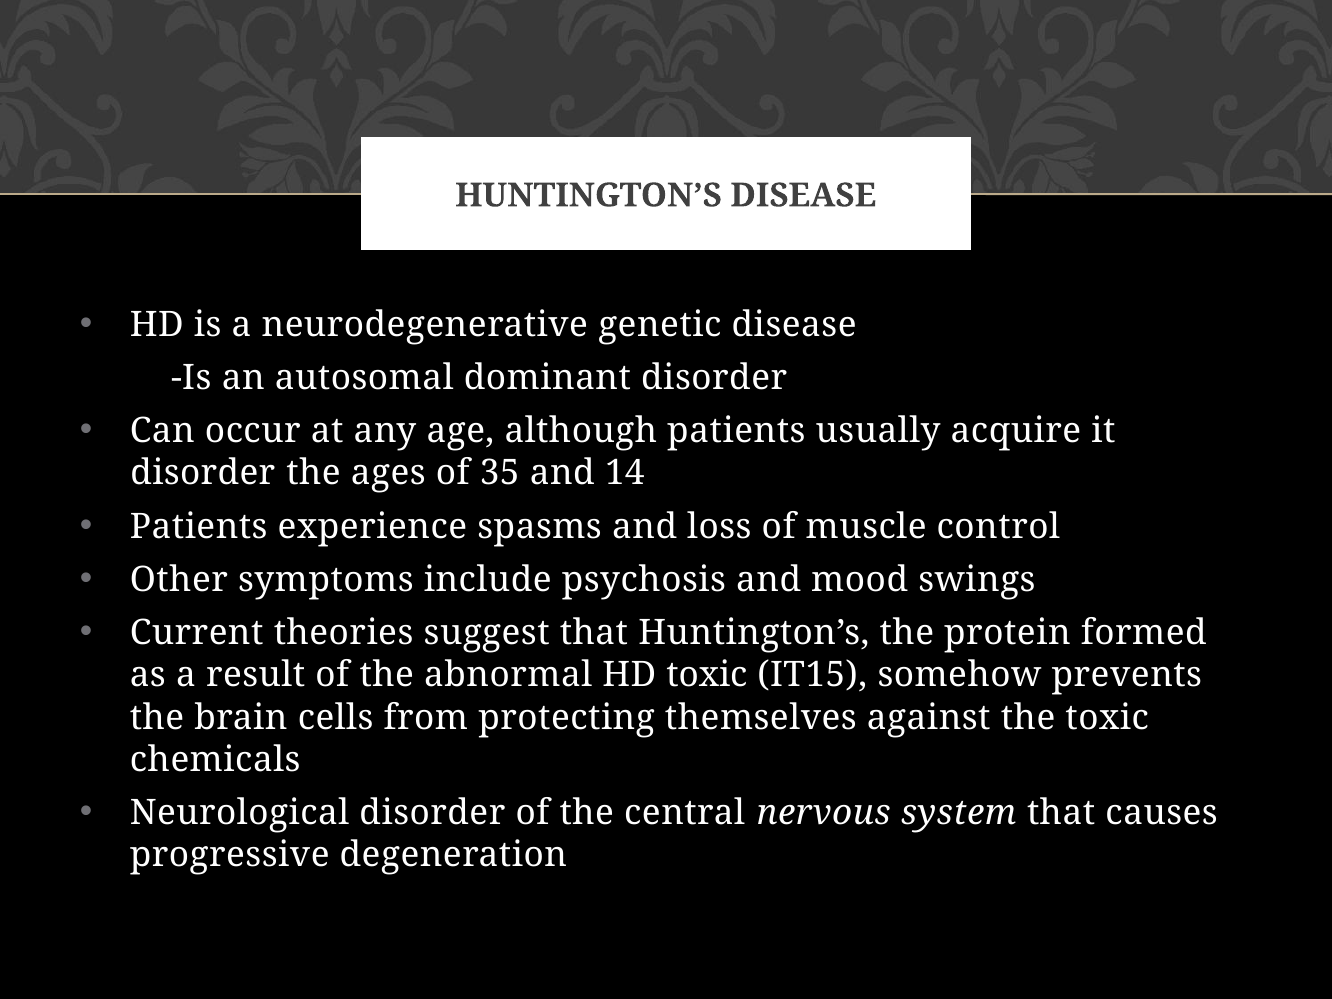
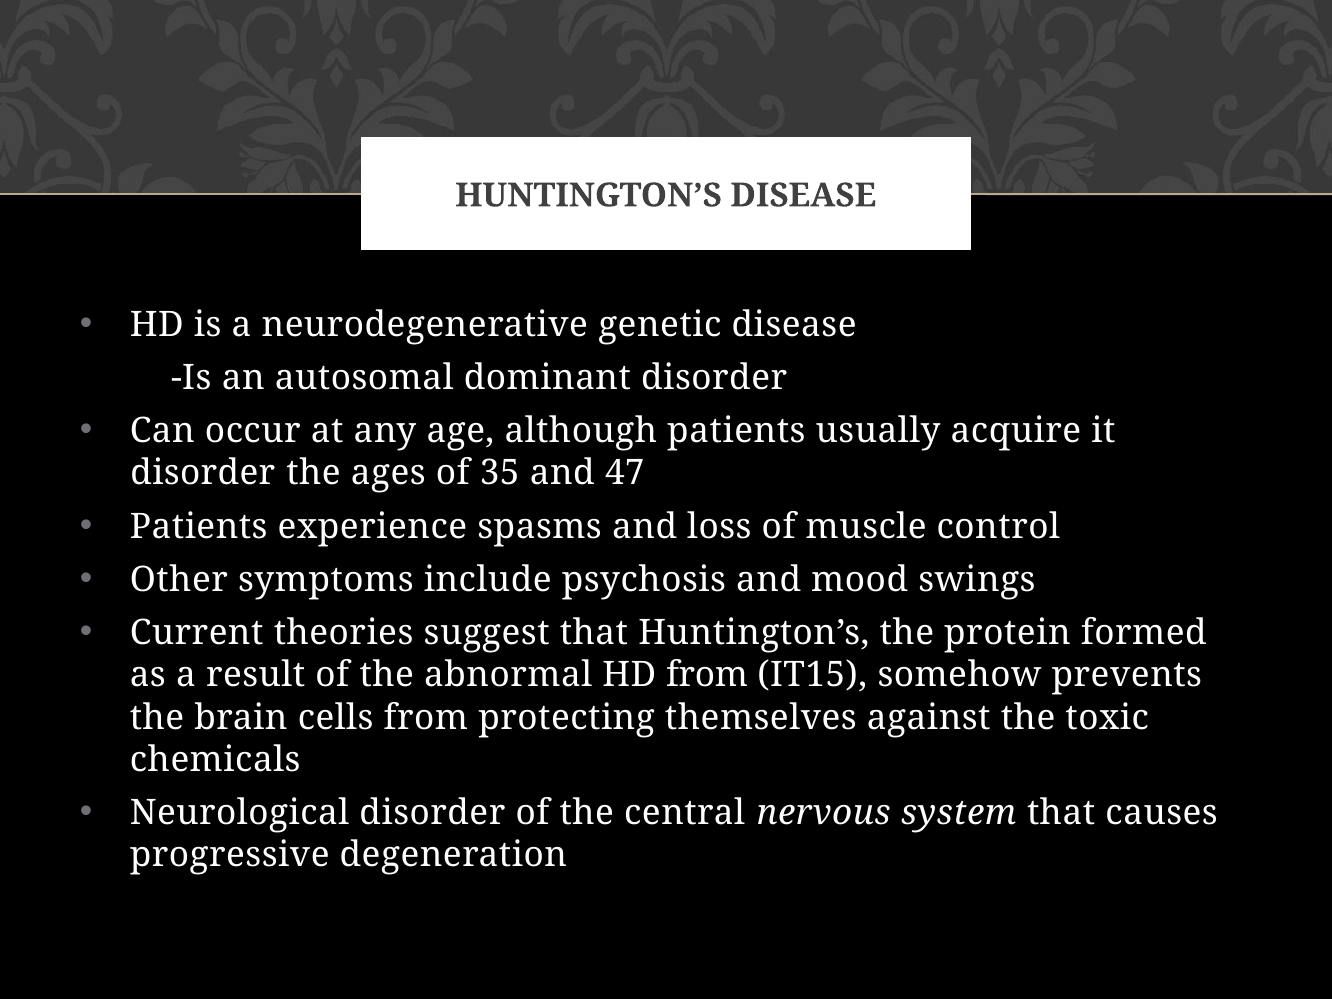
14: 14 -> 47 (625, 473)
HD toxic: toxic -> from (707, 675)
